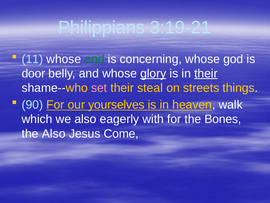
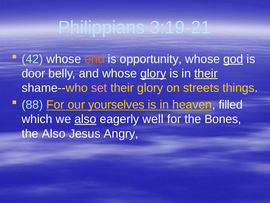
11: 11 -> 42 (32, 59)
end colour: green -> orange (94, 59)
concerning: concerning -> opportunity (151, 59)
god underline: none -> present (233, 59)
their steal: steal -> glory (150, 88)
90: 90 -> 88 (32, 105)
walk: walk -> filled (231, 105)
also underline: none -> present (85, 119)
with: with -> well (153, 119)
Come: Come -> Angry (121, 133)
